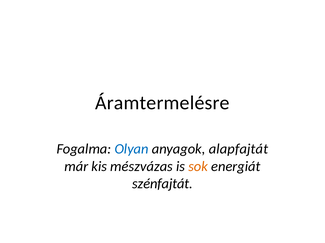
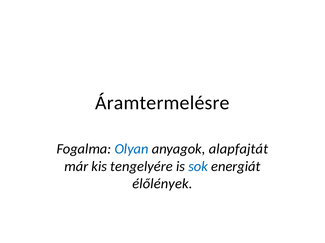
mészvázas: mészvázas -> tengelyére (142, 167)
sok colour: orange -> blue (198, 167)
szénfajtát: szénfajtát -> élőlények (162, 184)
